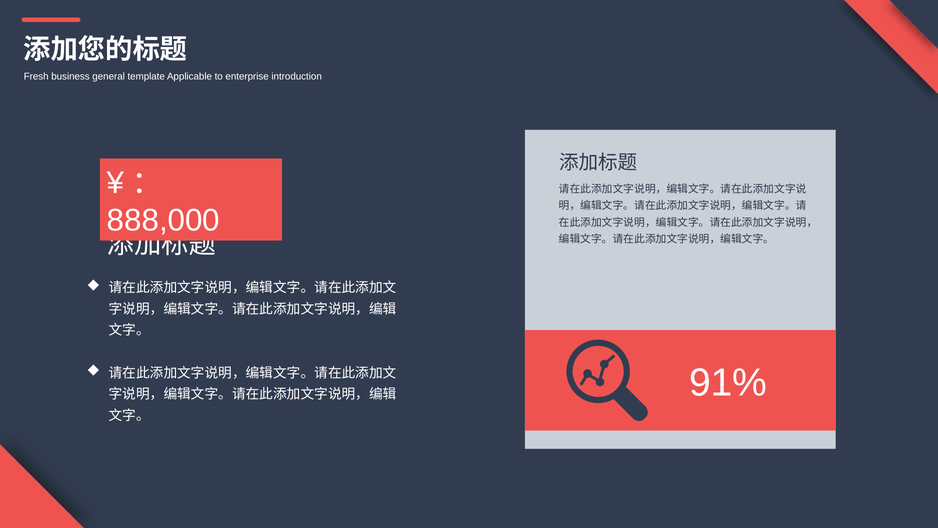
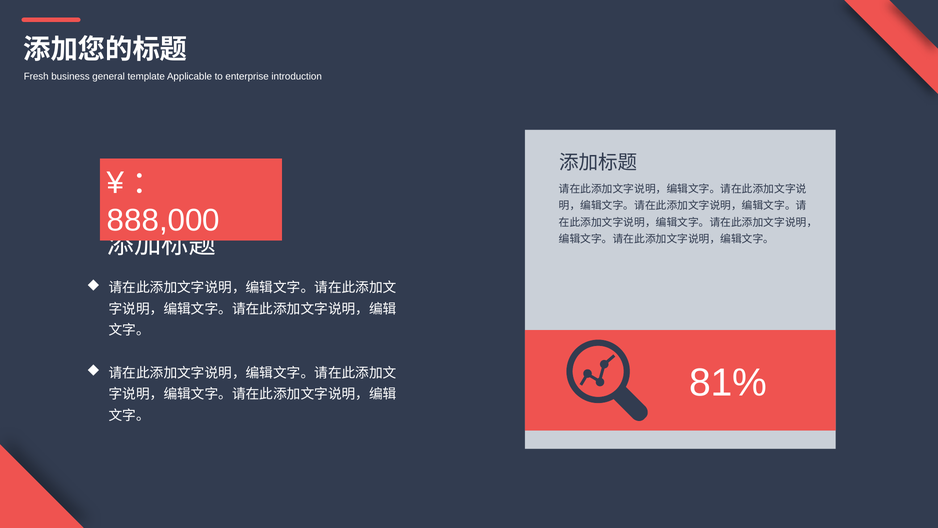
91%: 91% -> 81% (728, 382)
